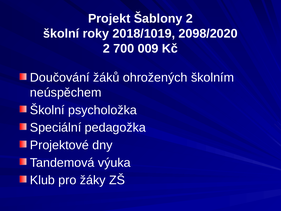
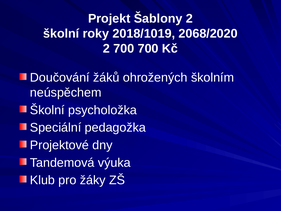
2098/2020: 2098/2020 -> 2068/2020 (208, 33)
700 009: 009 -> 700 (148, 48)
